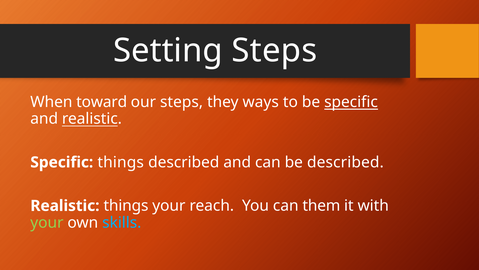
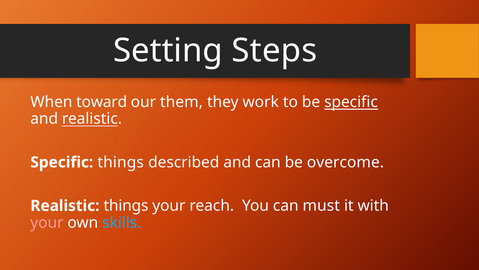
our steps: steps -> them (182, 102)
ways: ways -> work (261, 102)
be described: described -> overcome (345, 162)
them: them -> must (321, 205)
your colour: light green -> pink (47, 222)
